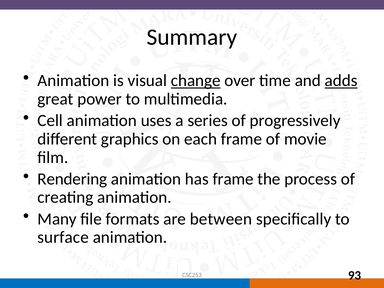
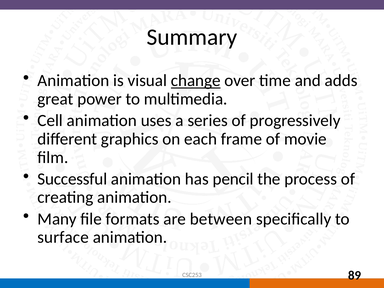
adds underline: present -> none (341, 81)
Rendering: Rendering -> Successful (72, 179)
has frame: frame -> pencil (233, 179)
93: 93 -> 89 (355, 275)
